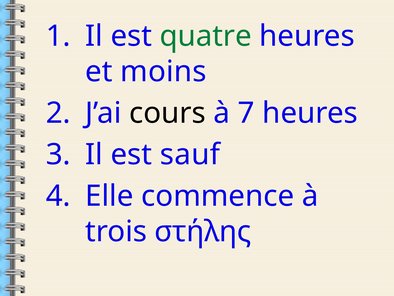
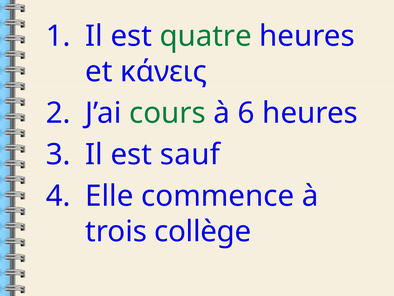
moins: moins -> κάνεις (164, 72)
cours colour: black -> green (167, 113)
7: 7 -> 6 (246, 113)
στήλης: στήλης -> collège (203, 231)
